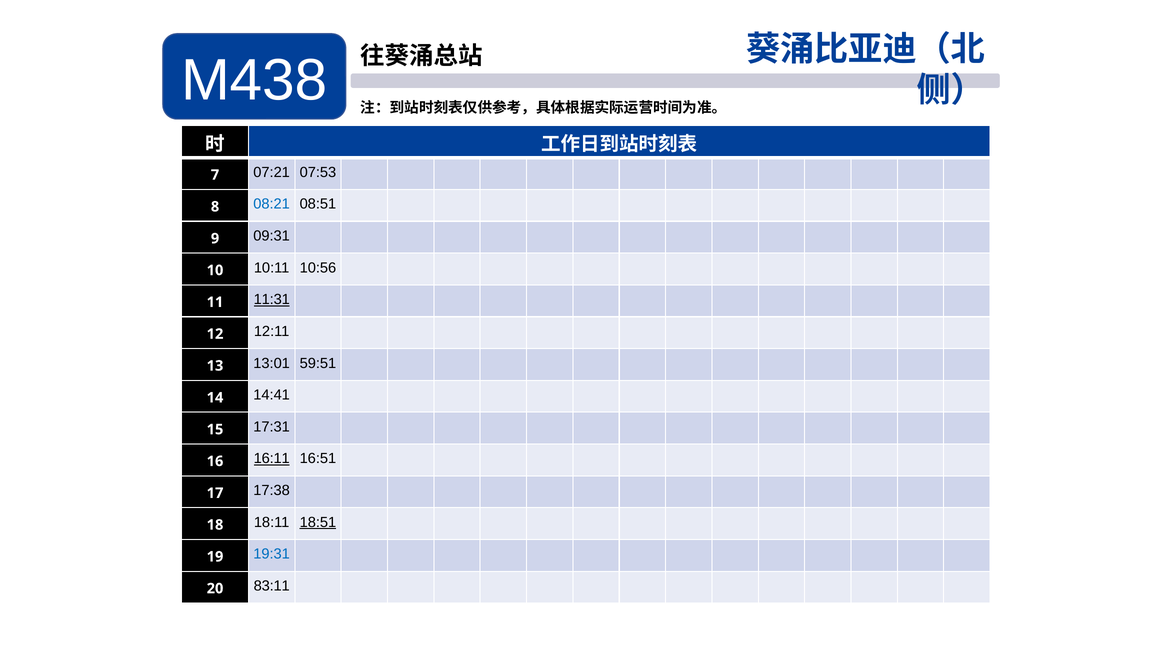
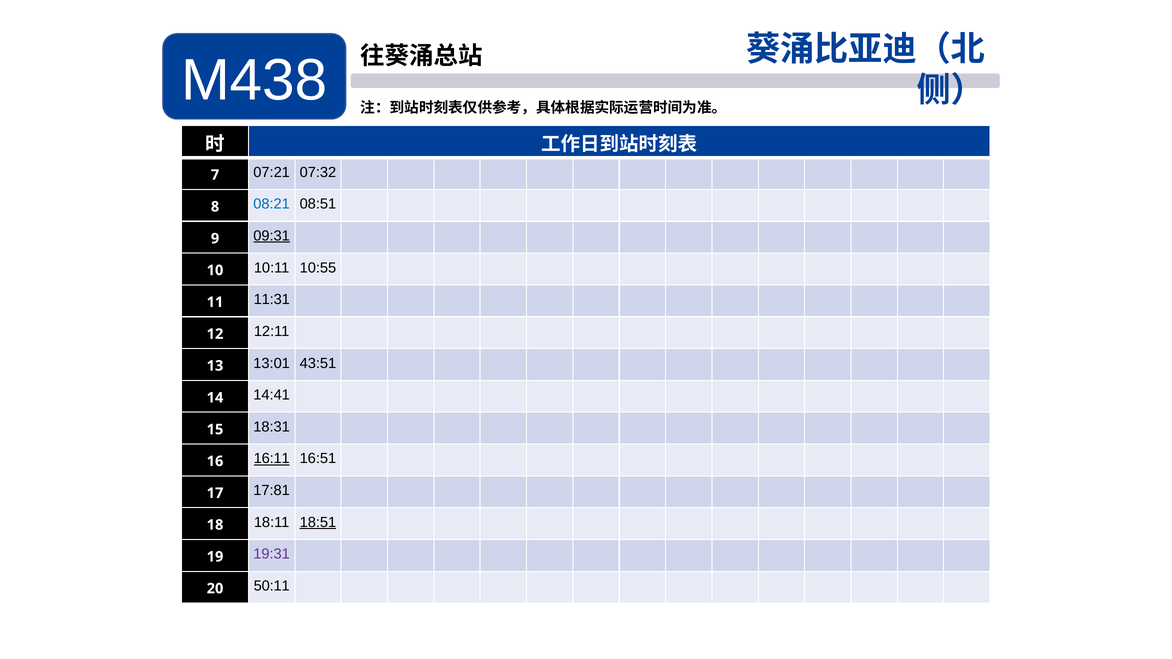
07:53: 07:53 -> 07:32 (318, 172)
09:31 underline: none -> present (272, 236)
10:56: 10:56 -> 10:55 (318, 268)
11:31 underline: present -> none (272, 300)
59:51: 59:51 -> 43:51 (318, 363)
17:31: 17:31 -> 18:31 (272, 427)
17:38: 17:38 -> 17:81 (272, 491)
19:31 colour: blue -> purple (272, 554)
83:11: 83:11 -> 50:11 (272, 586)
